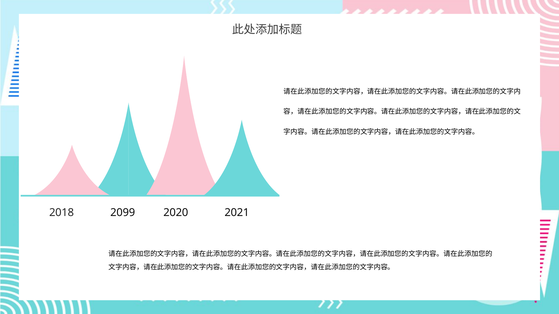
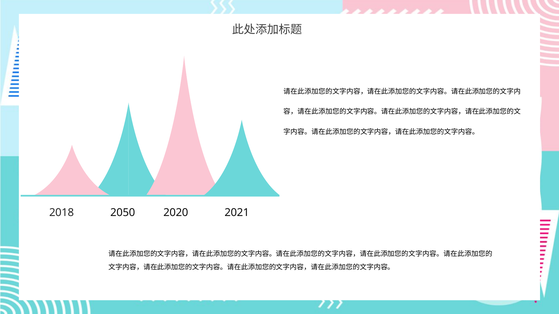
2099: 2099 -> 2050 (123, 213)
